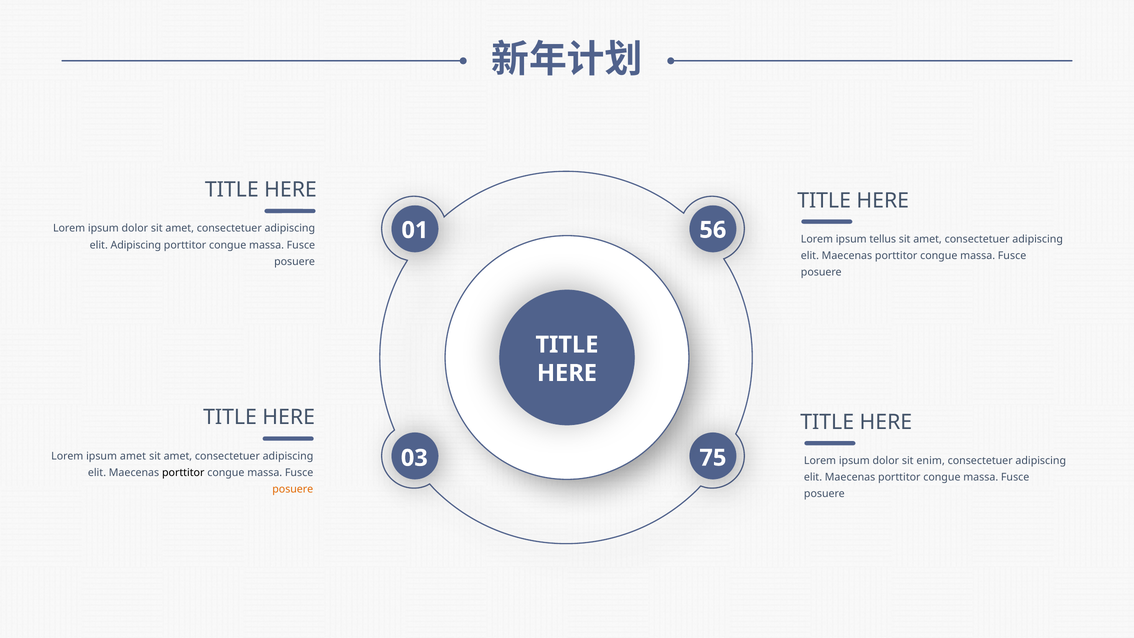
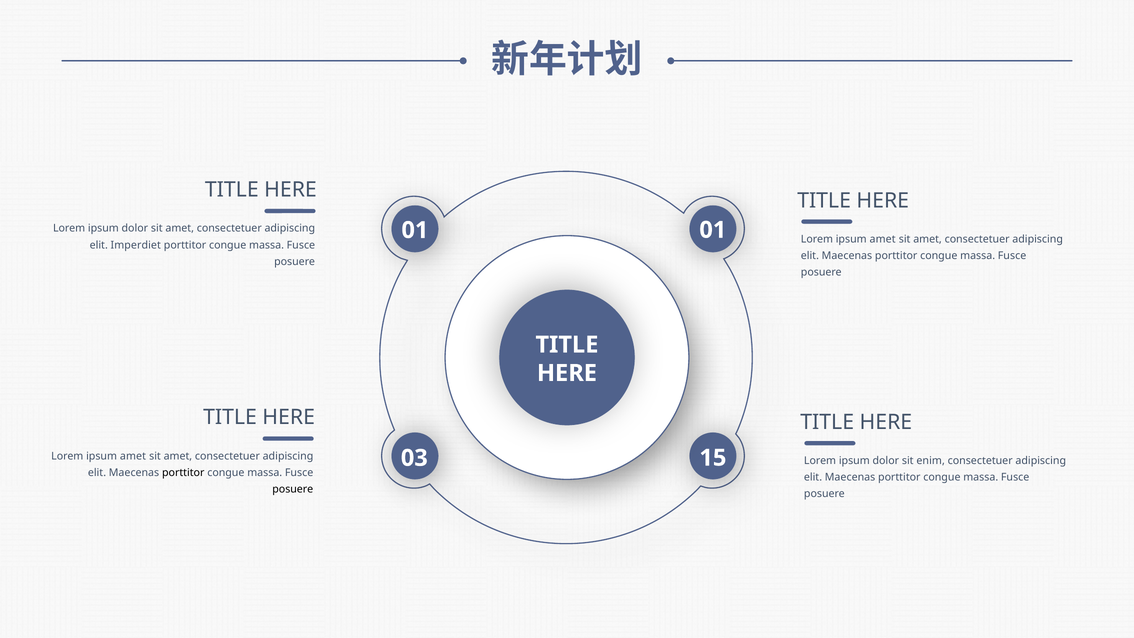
01 56: 56 -> 01 (713, 230)
tellus: tellus -> amet (883, 239)
elit Adipiscing: Adipiscing -> Imperdiet (136, 245)
75: 75 -> 15 (713, 458)
posuere colour: orange -> black (293, 489)
